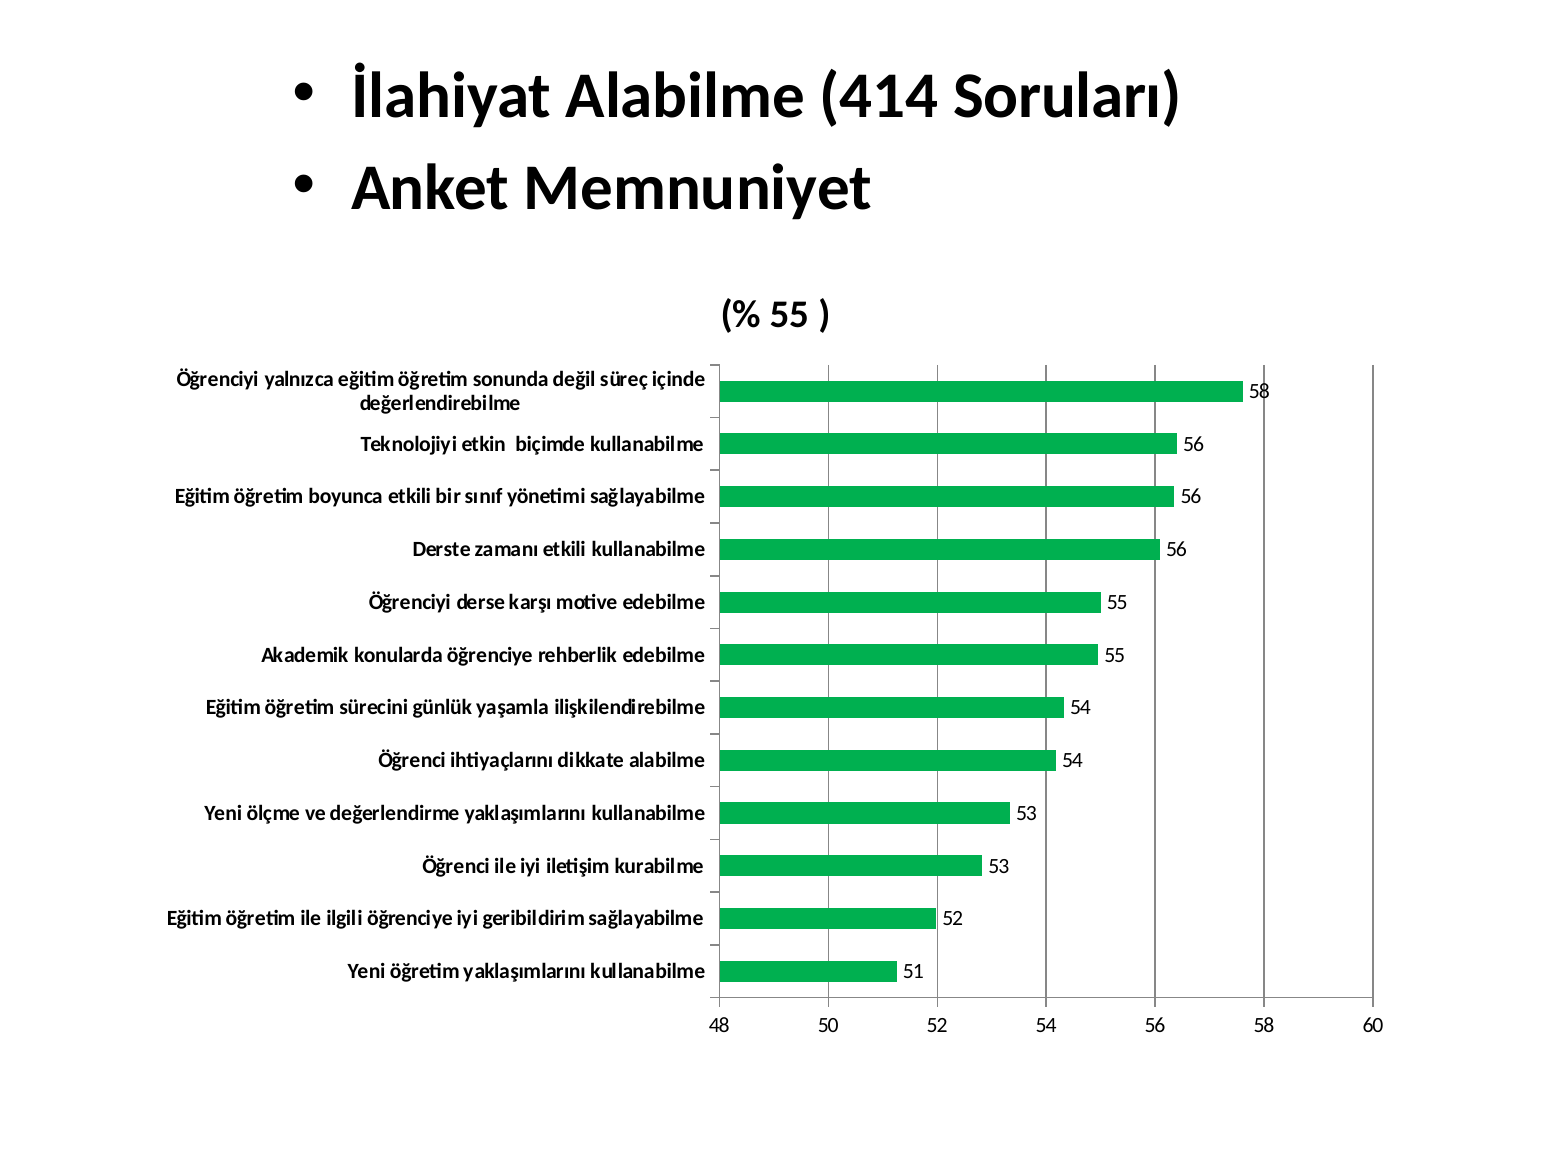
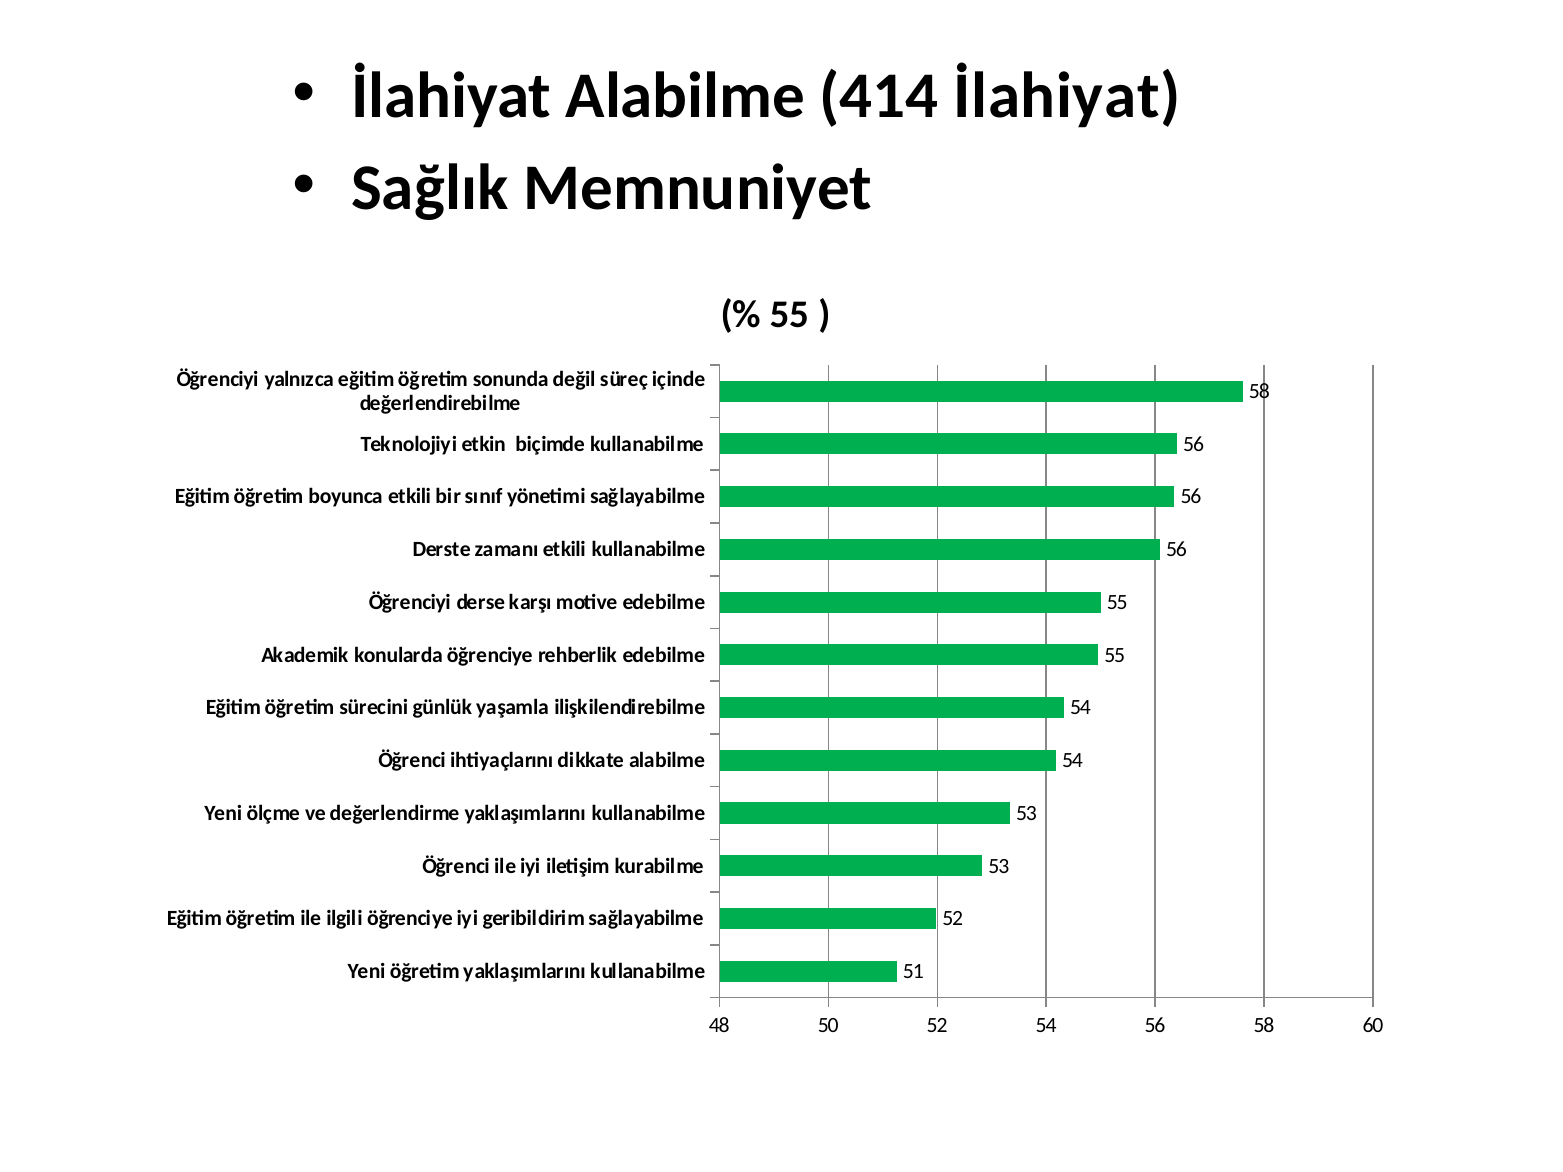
414 Soruları: Soruları -> İlahiyat (1067, 96)
Anket: Anket -> Sağlık (430, 188)
